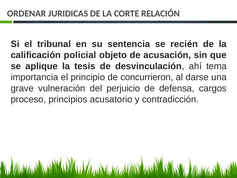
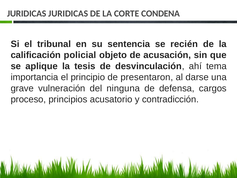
ORDENAR: ORDENAR -> JURIDICAS (27, 13)
RELACIÓN: RELACIÓN -> CONDENA (161, 13)
concurrieron: concurrieron -> presentaron (147, 77)
perjuicio: perjuicio -> ninguna (123, 88)
